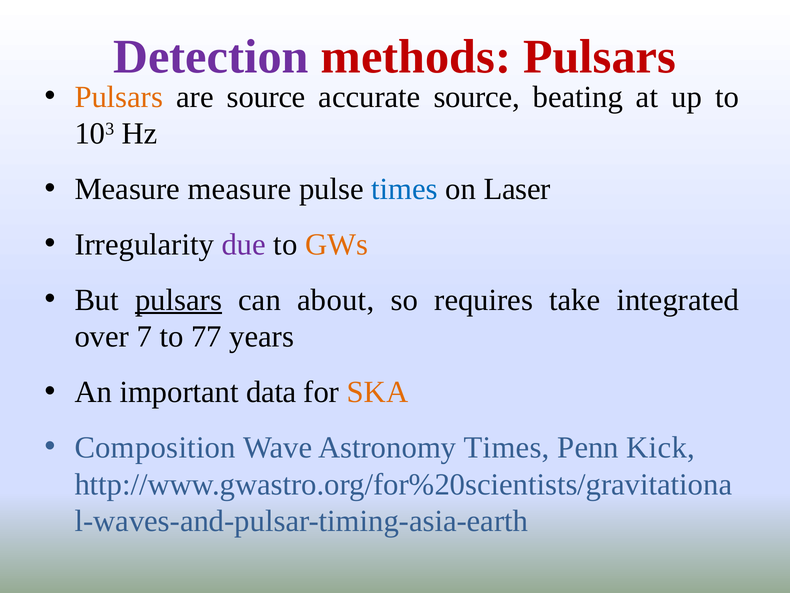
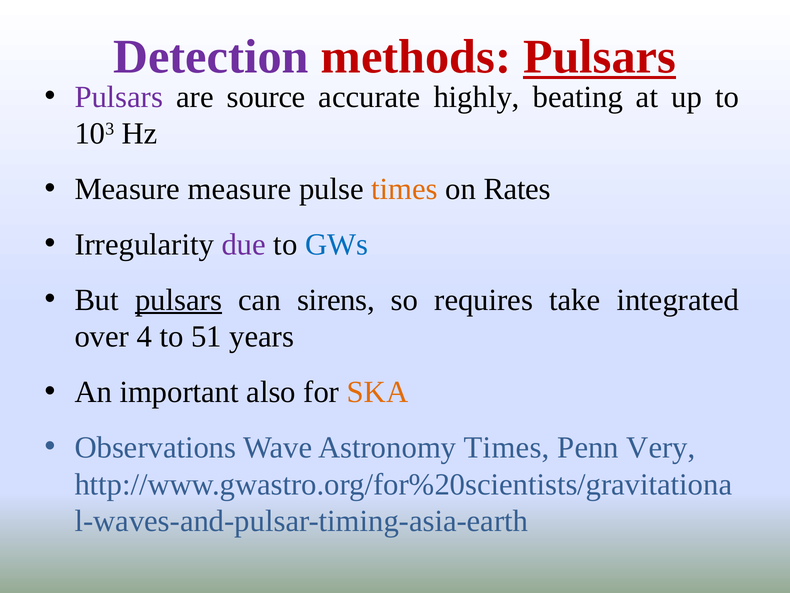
Pulsars underline: none -> present (600, 57)
Pulsars colour: orange -> purple (119, 97)
accurate source: source -> highly (477, 97)
times colour: blue -> orange (405, 189)
Laser: Laser -> Rates (517, 189)
GWs colour: orange -> blue (337, 244)
about: about -> sirens (336, 300)
7: 7 -> 4 (144, 336)
77: 77 -> 51 (206, 336)
data: data -> also (271, 392)
Composition: Composition -> Observations (155, 447)
Kick: Kick -> Very (661, 447)
